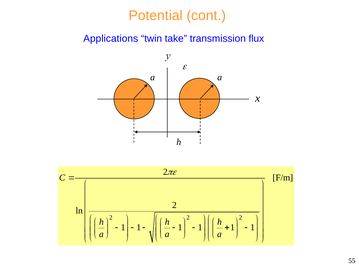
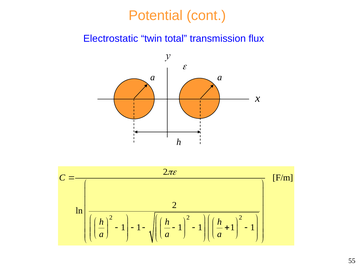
Applications: Applications -> Electrostatic (111, 39)
take: take -> total (176, 39)
